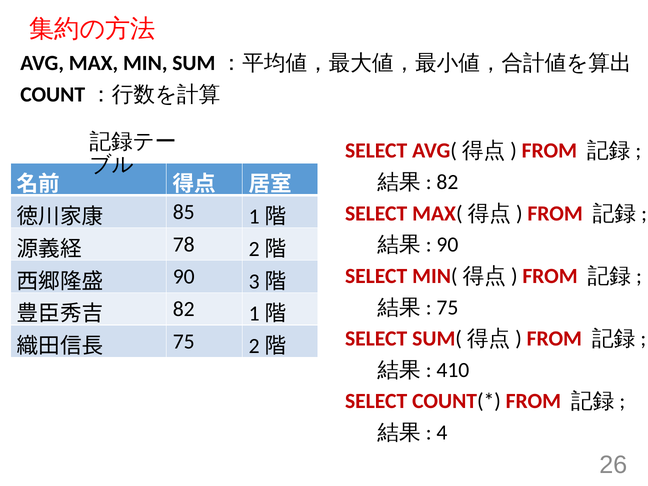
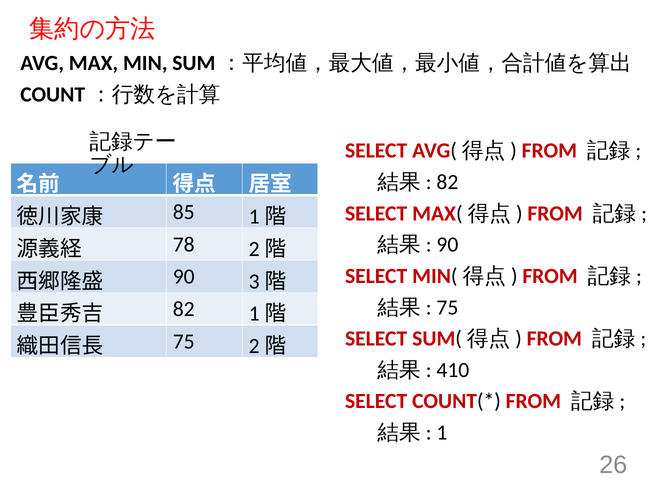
4: 4 -> 1 (442, 433)
